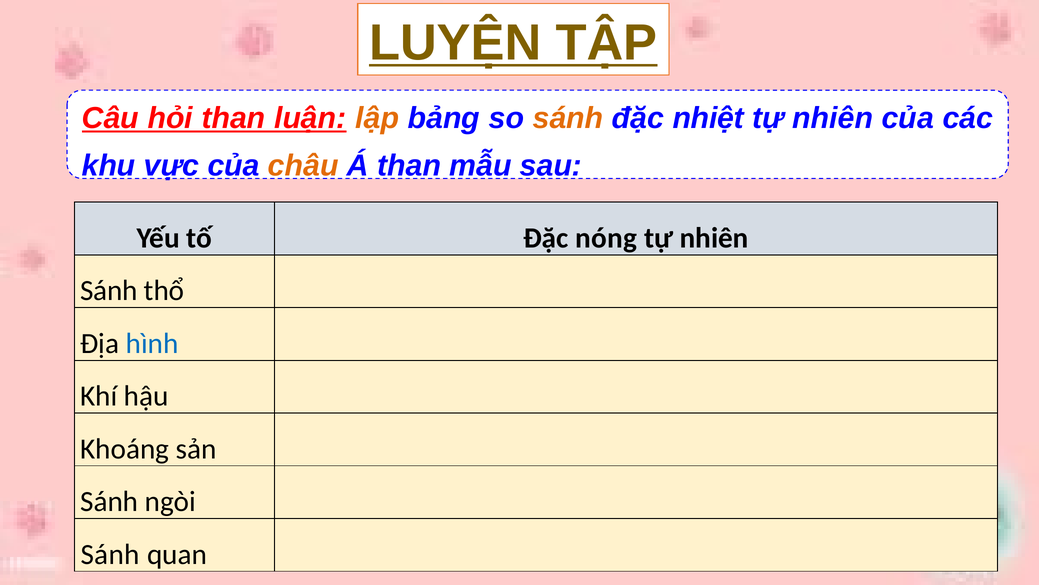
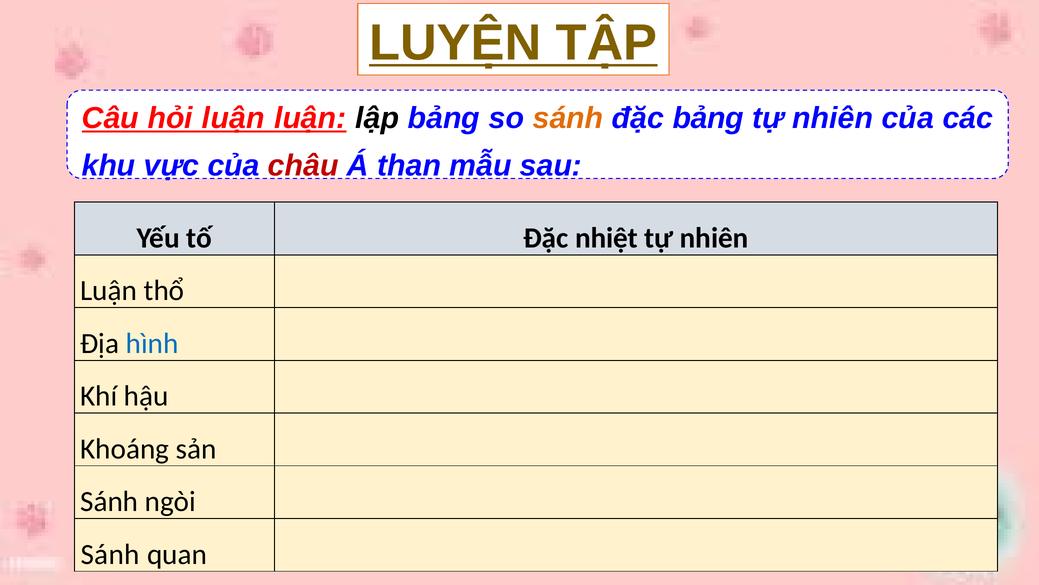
hỏi than: than -> luận (233, 118)
lập colour: orange -> black (377, 118)
đặc nhiệt: nhiệt -> bảng (708, 118)
châu colour: orange -> red (303, 165)
nóng: nóng -> nhiệt (606, 238)
Sánh: Sánh -> Luận (109, 291)
